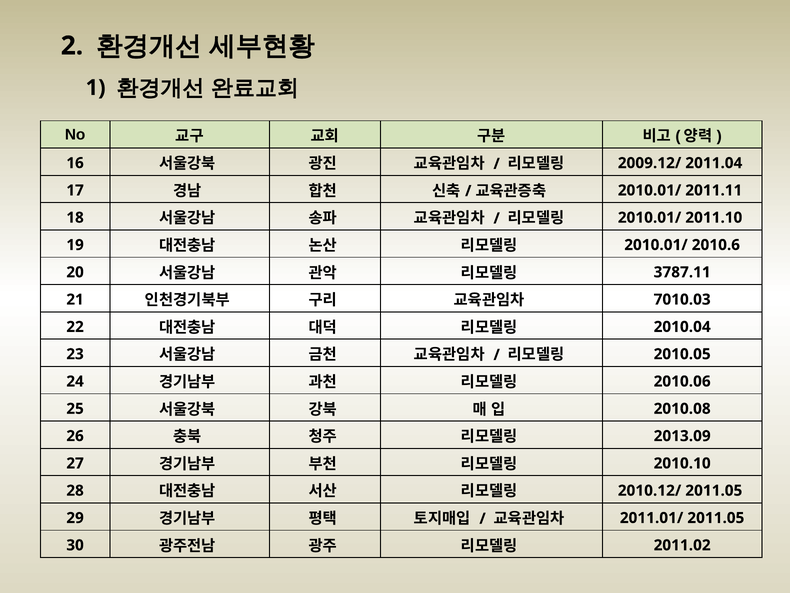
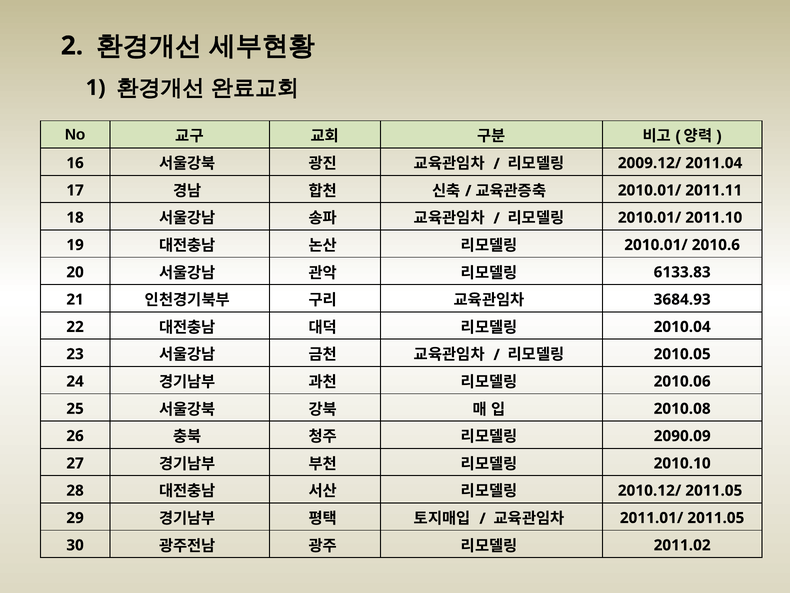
3787.11: 3787.11 -> 6133.83 (682, 272)
7010.03: 7010.03 -> 3684.93 (682, 299)
2013.09: 2013.09 -> 2090.09 (682, 436)
